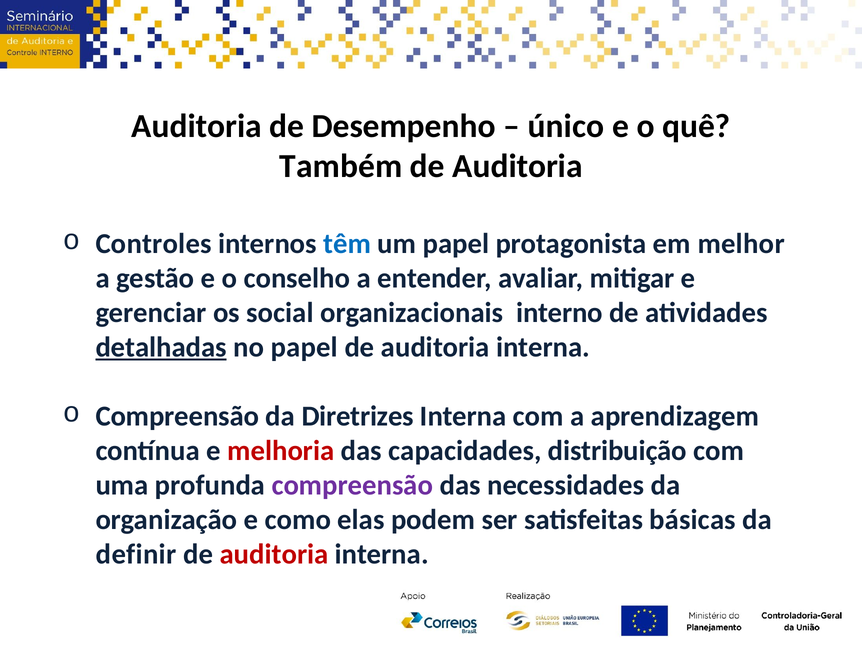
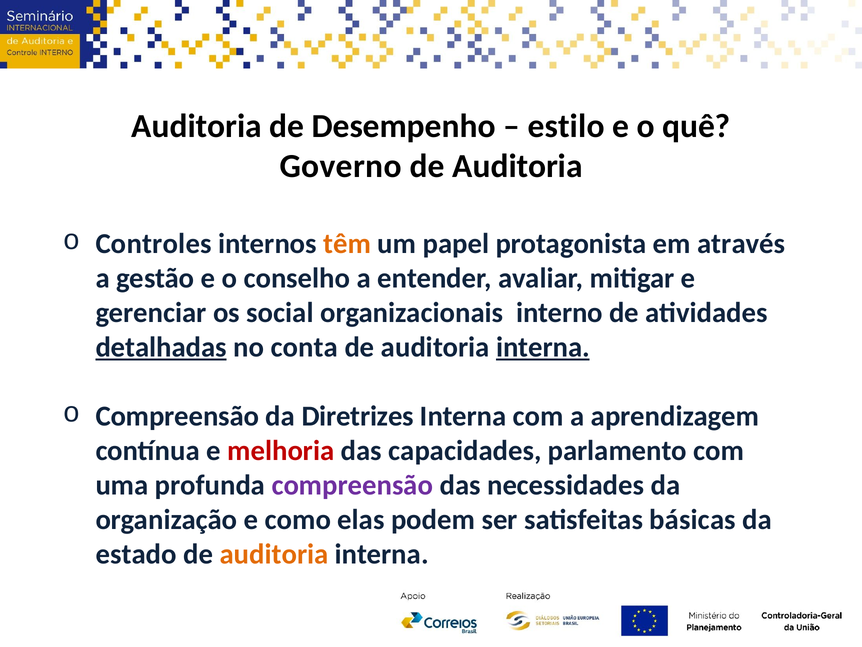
único: único -> estilo (566, 126)
Também: Também -> Governo (341, 166)
têm colour: blue -> orange (347, 243)
melhor: melhor -> através (741, 243)
no papel: papel -> conta (304, 347)
interna underline: none -> present (543, 347)
distribuição: distribuição -> parlamento (617, 450)
definir: definir -> estado (136, 554)
auditoria colour: red -> orange (274, 554)
